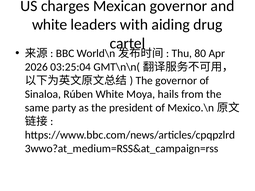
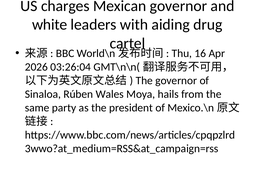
80: 80 -> 16 (200, 53)
03:25:04: 03:25:04 -> 03:26:04 (71, 67)
Rúben White: White -> Wales (110, 94)
